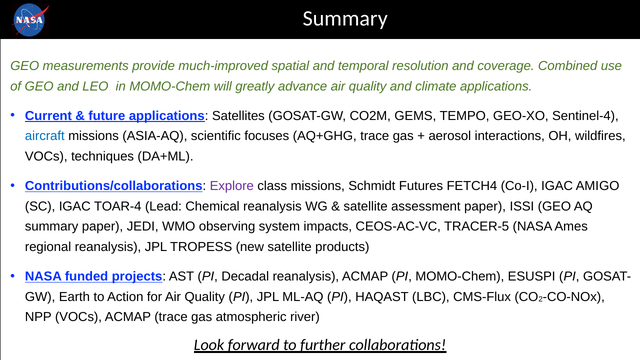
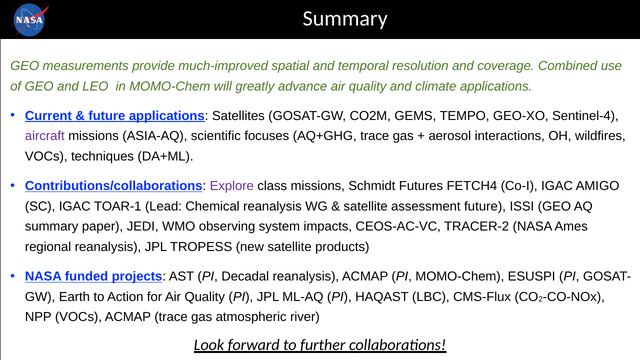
aircraft colour: blue -> purple (45, 136)
TOAR-4: TOAR-4 -> TOAR-1 (118, 206)
assessment paper: paper -> future (485, 206)
TRACER-5: TRACER-5 -> TRACER-2 (477, 227)
